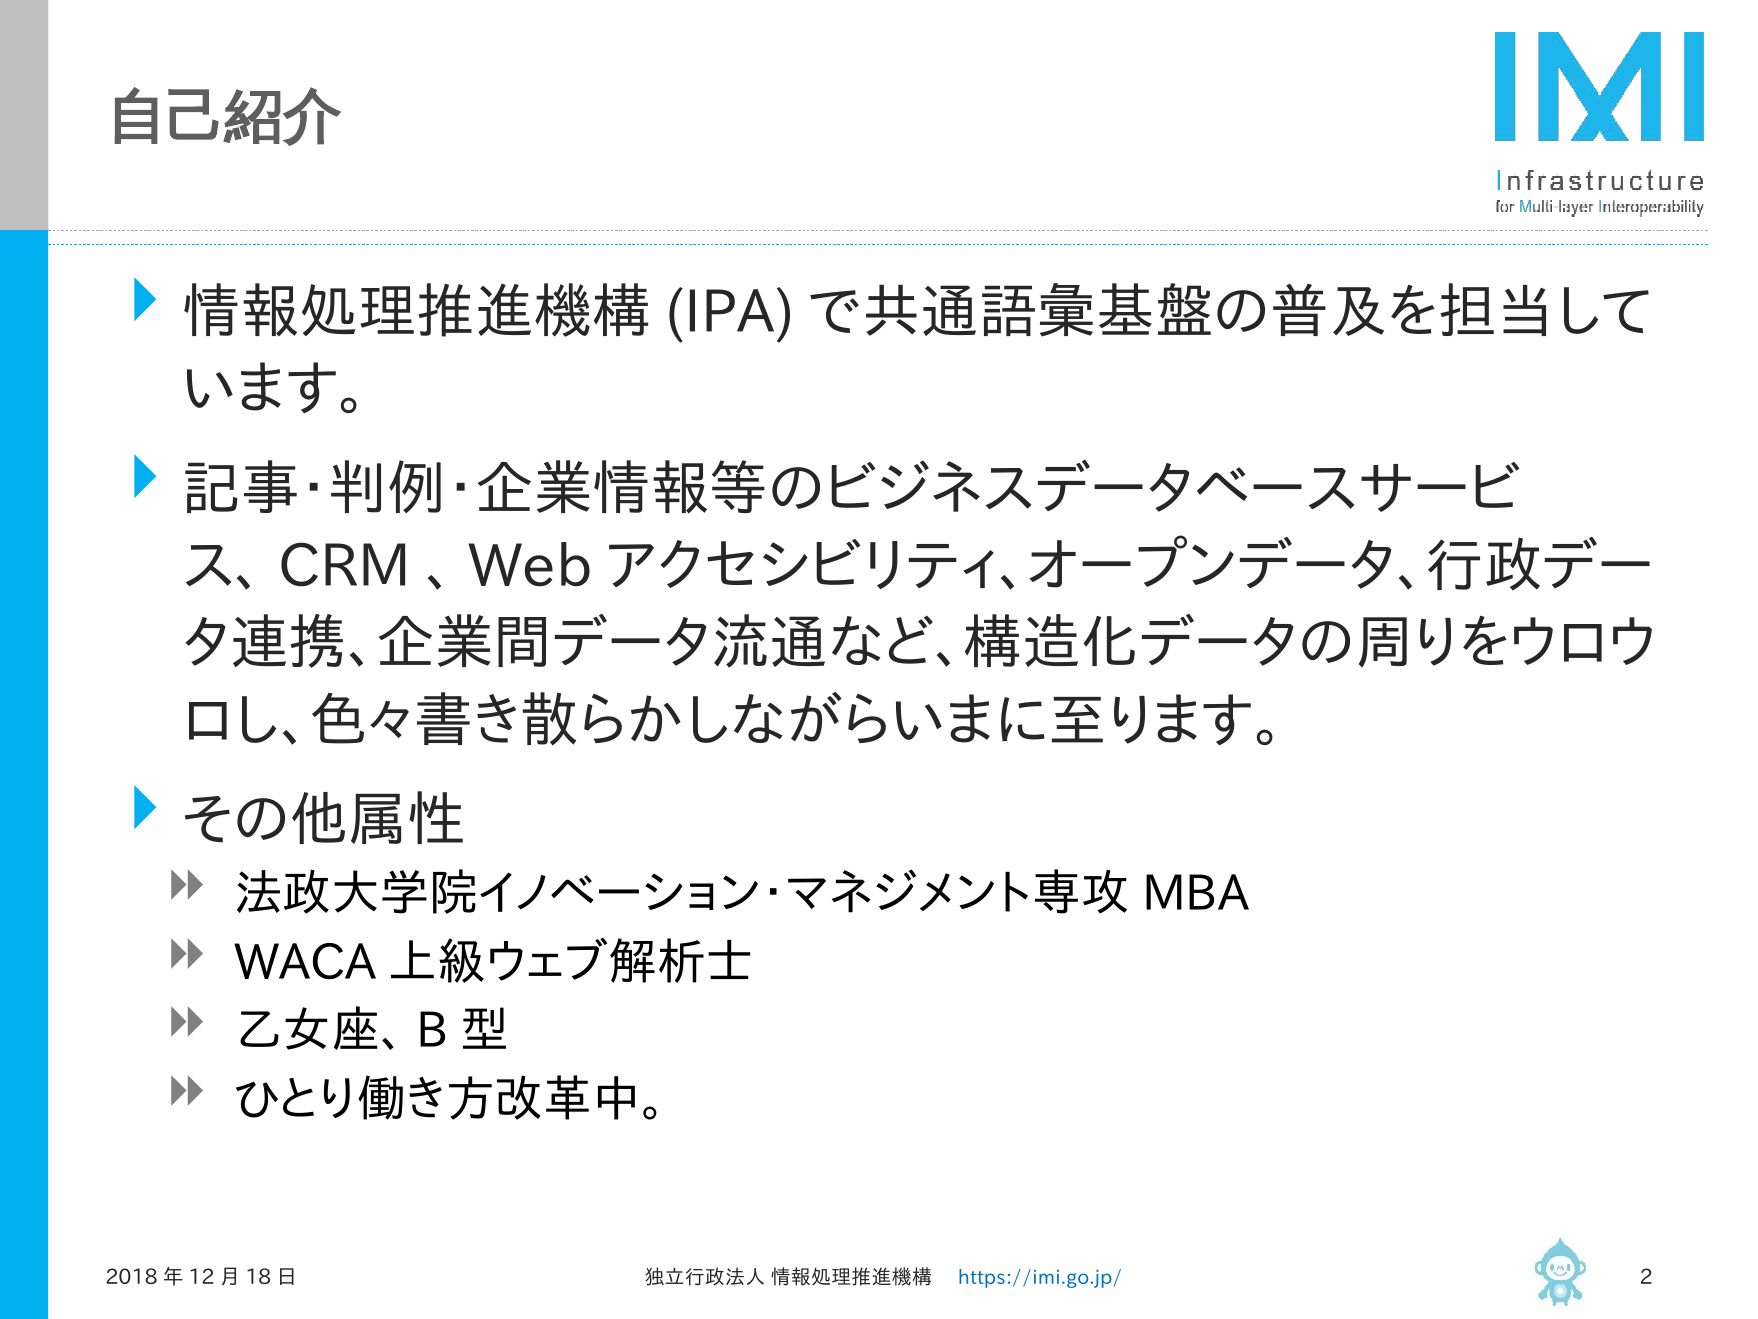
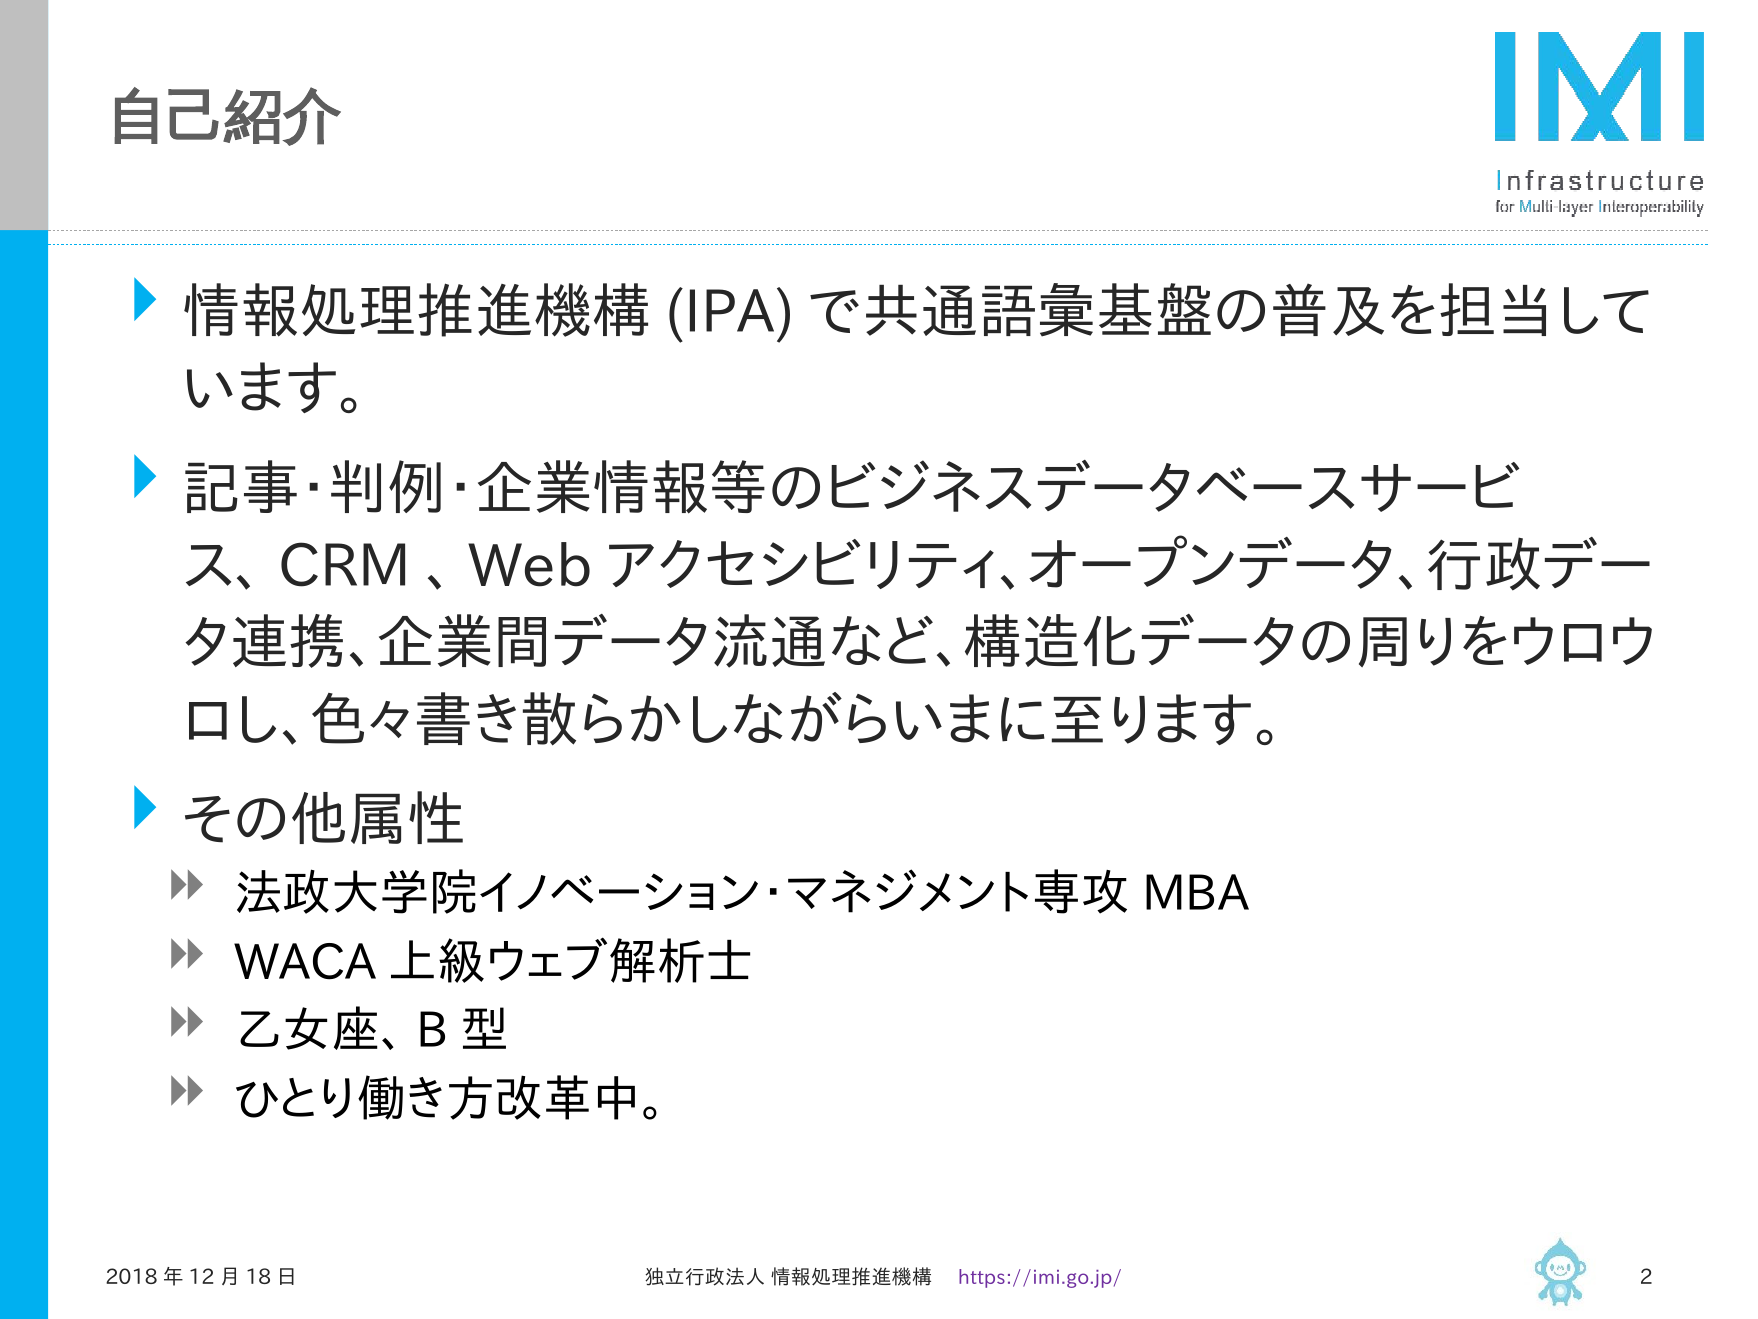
https://imi.go.jp/ colour: blue -> purple (1040, 1277)
